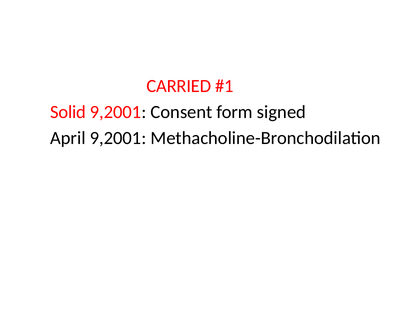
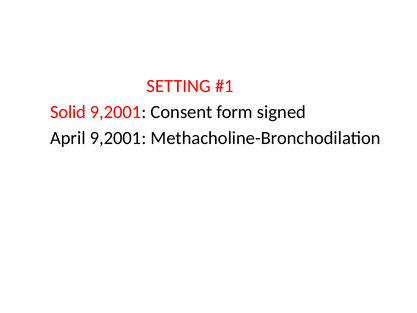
CARRIED: CARRIED -> SETTING (179, 86)
